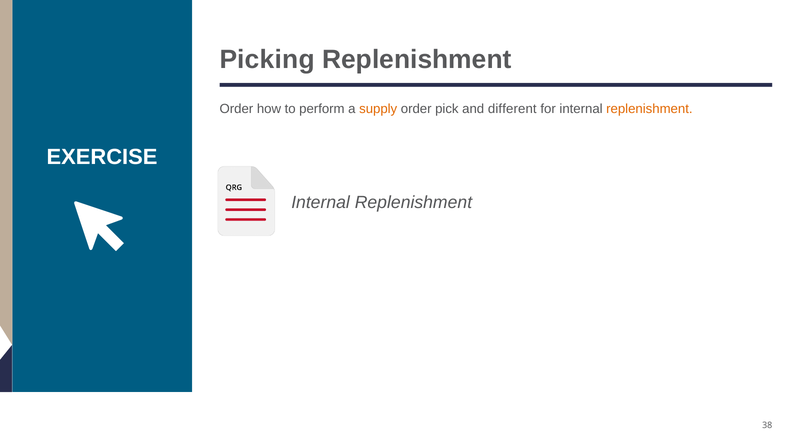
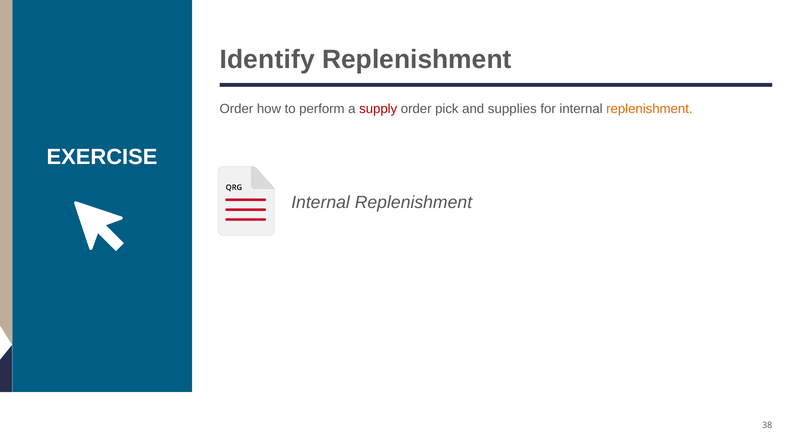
Picking: Picking -> Identify (267, 59)
supply colour: orange -> red (378, 109)
different: different -> supplies (512, 109)
